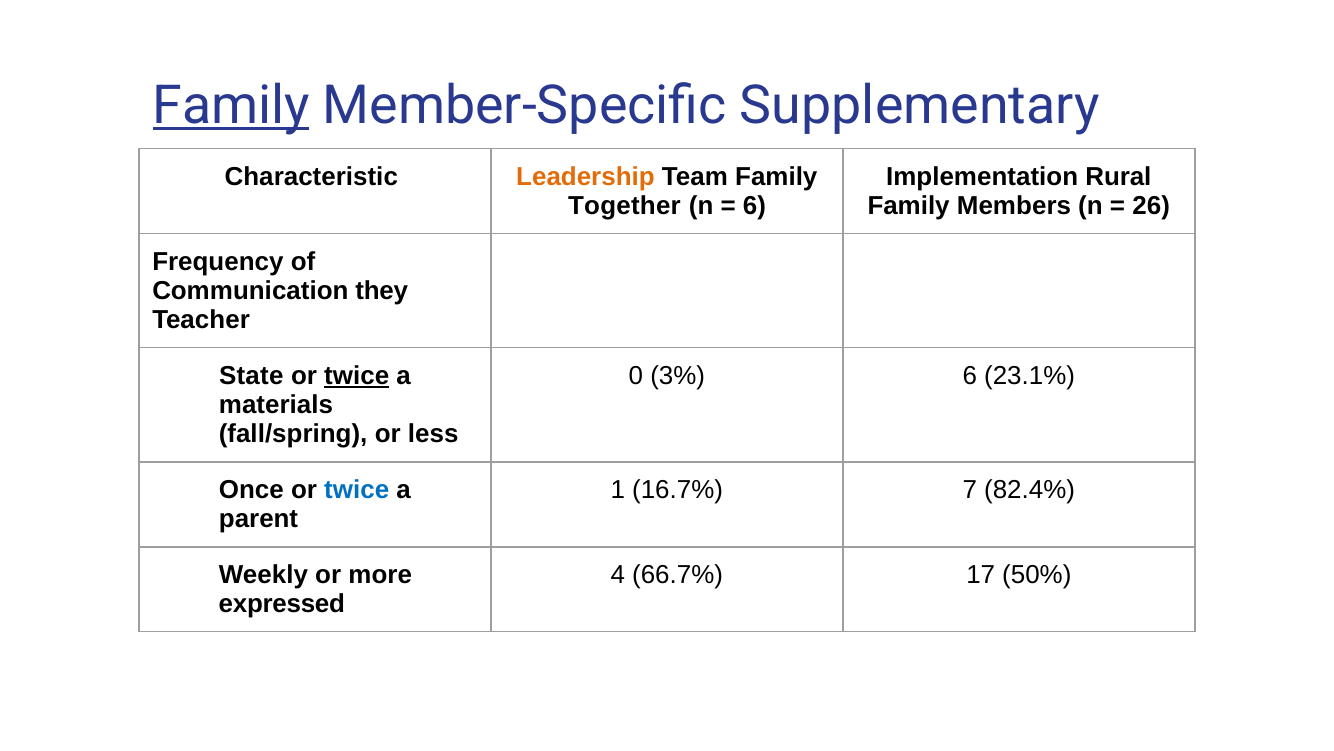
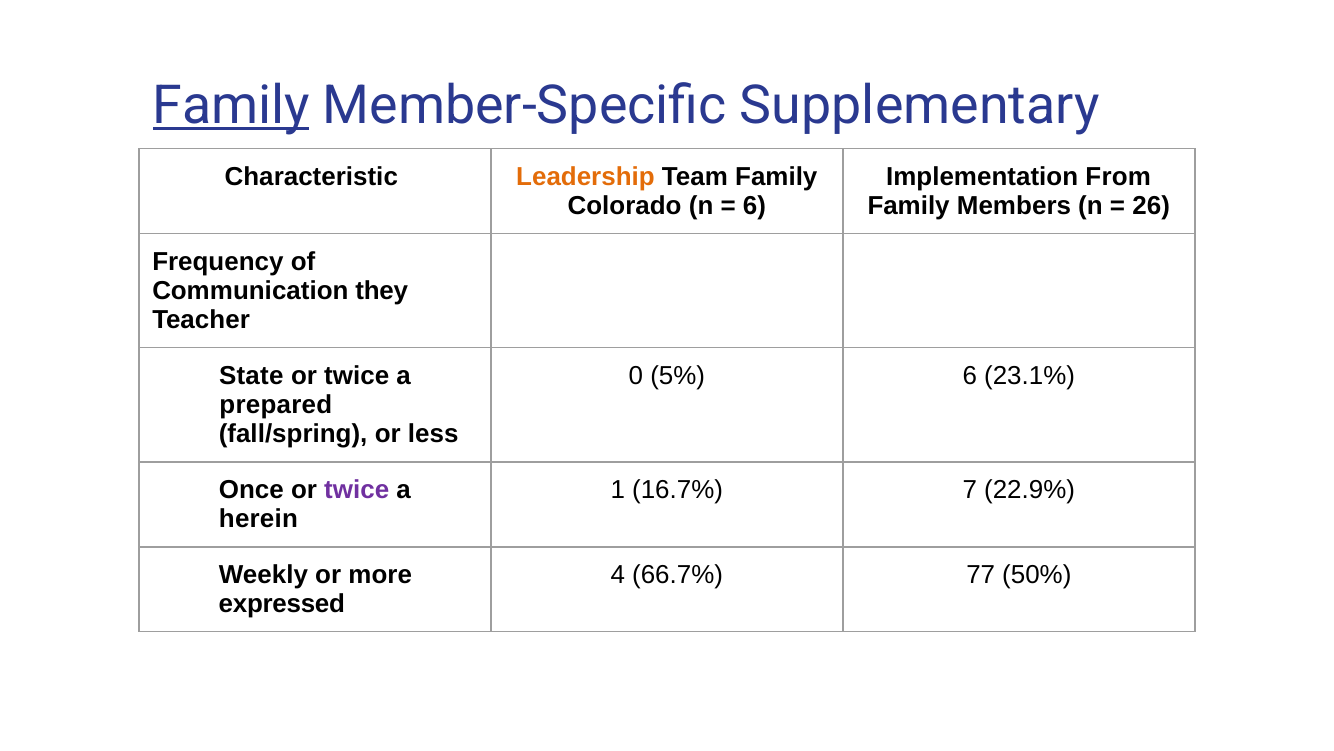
Rural: Rural -> From (1118, 177)
Together: Together -> Colorado (625, 206)
twice underline: present -> none (357, 376)
3%: 3% -> 5% (678, 376)
materials: materials -> prepared (276, 405)
twice colour: blue -> purple (357, 490)
82.4%: 82.4% -> 22.9% (1030, 490)
parent: parent -> herein (258, 519)
17: 17 -> 77 (981, 575)
